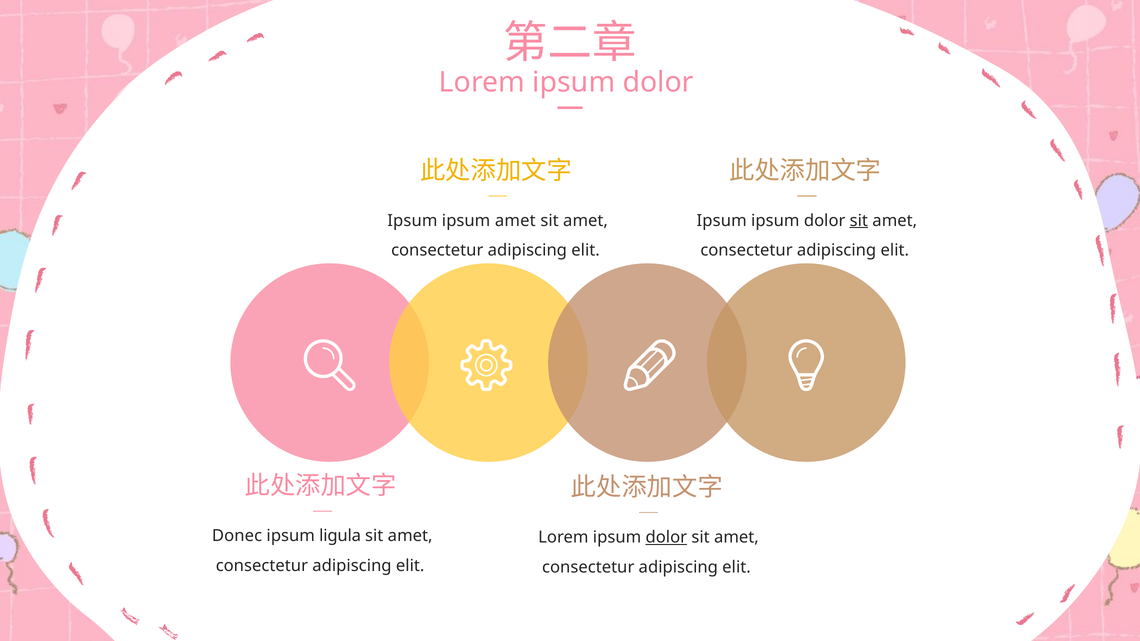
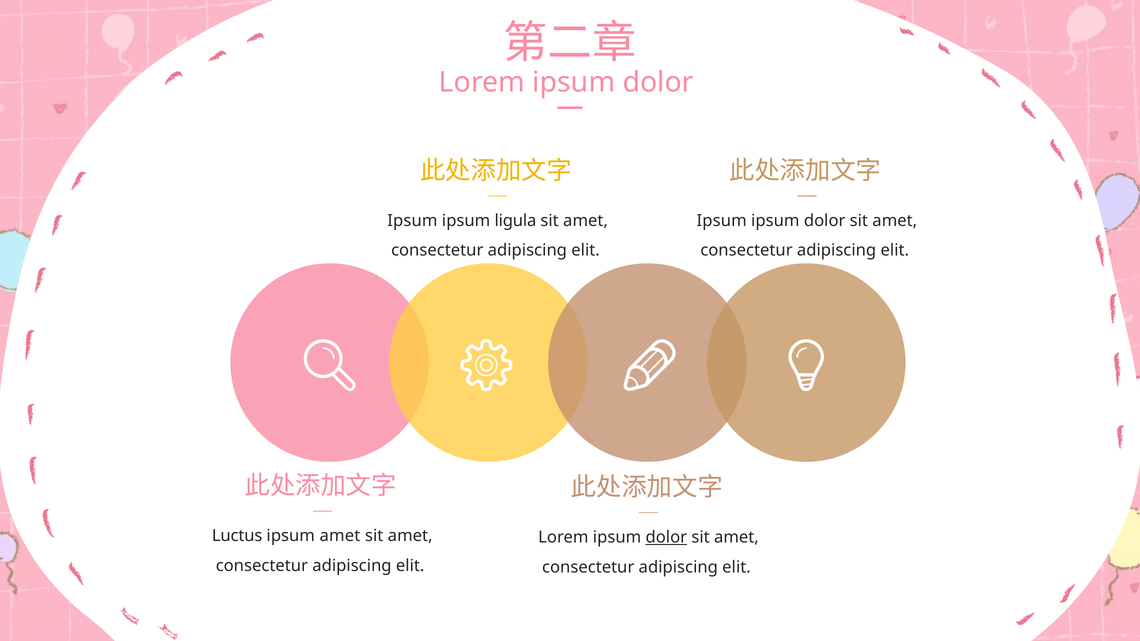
ipsum amet: amet -> ligula (515, 221)
sit underline: present -> none (859, 221)
Donec: Donec -> Luctus (237, 536)
ipsum ligula: ligula -> amet (340, 536)
